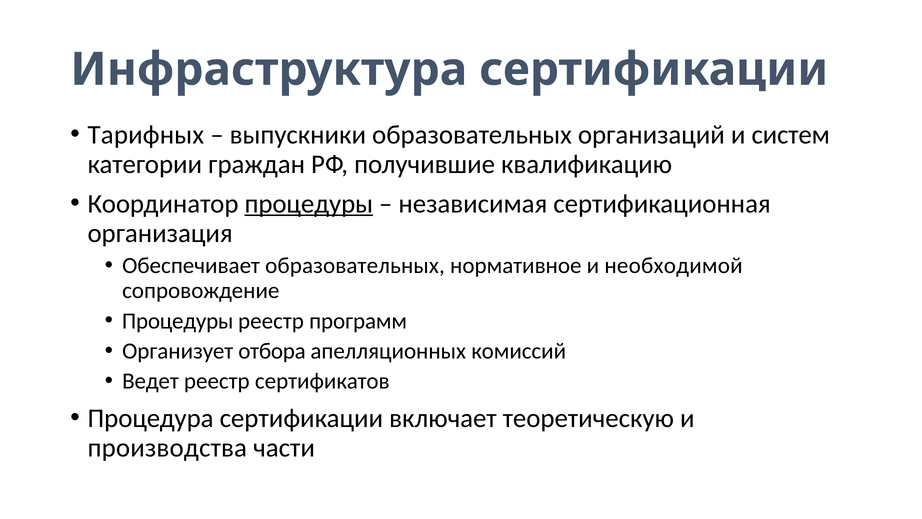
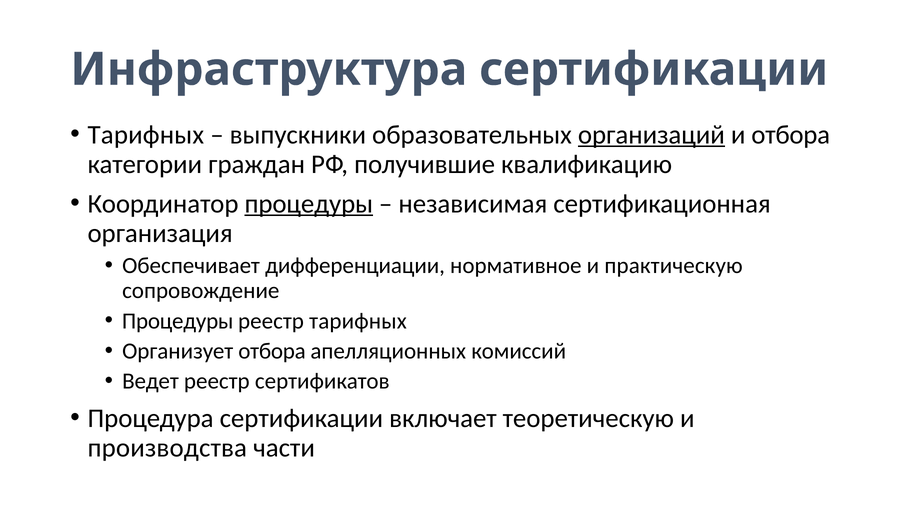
организаций underline: none -> present (651, 135)
и систем: систем -> отбора (791, 135)
Обеспечивает образовательных: образовательных -> дифференциации (355, 265)
необходимой: необходимой -> практическую (674, 265)
реестр программ: программ -> тарифных (358, 321)
